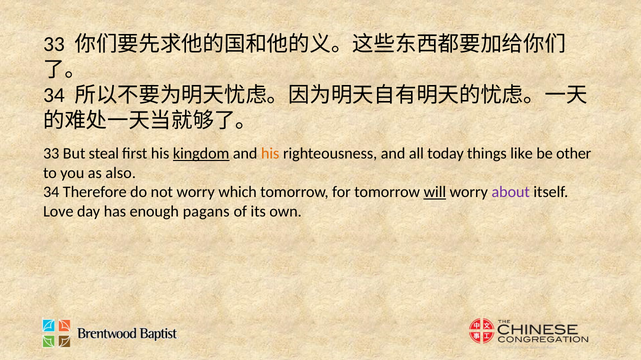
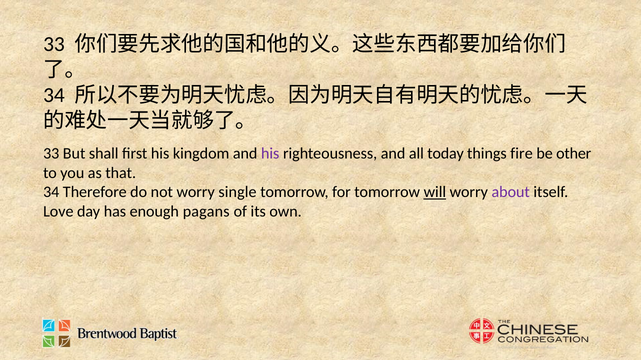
steal: steal -> shall (104, 154)
kingdom underline: present -> none (201, 154)
his colour: orange -> purple (270, 154)
like: like -> fire (522, 154)
also: also -> that (121, 173)
which: which -> single (237, 192)
